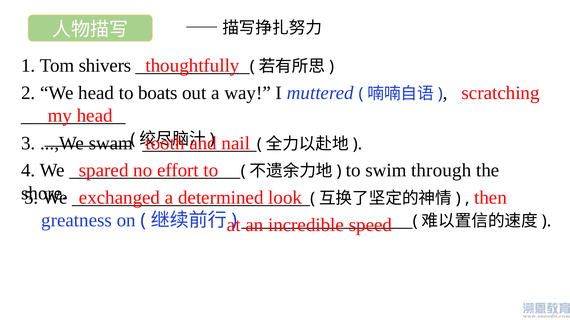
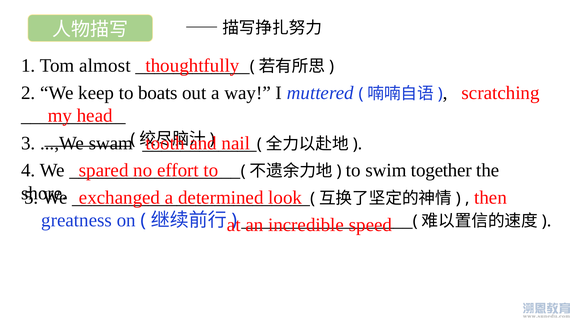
shivers: shivers -> almost (105, 66)
We head: head -> keep (96, 93)
through: through -> together (441, 171)
